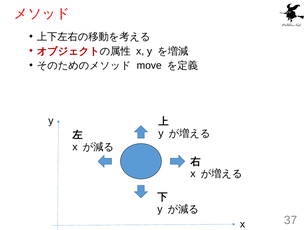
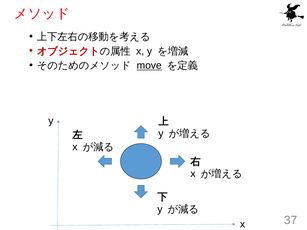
move underline: none -> present (149, 66)
